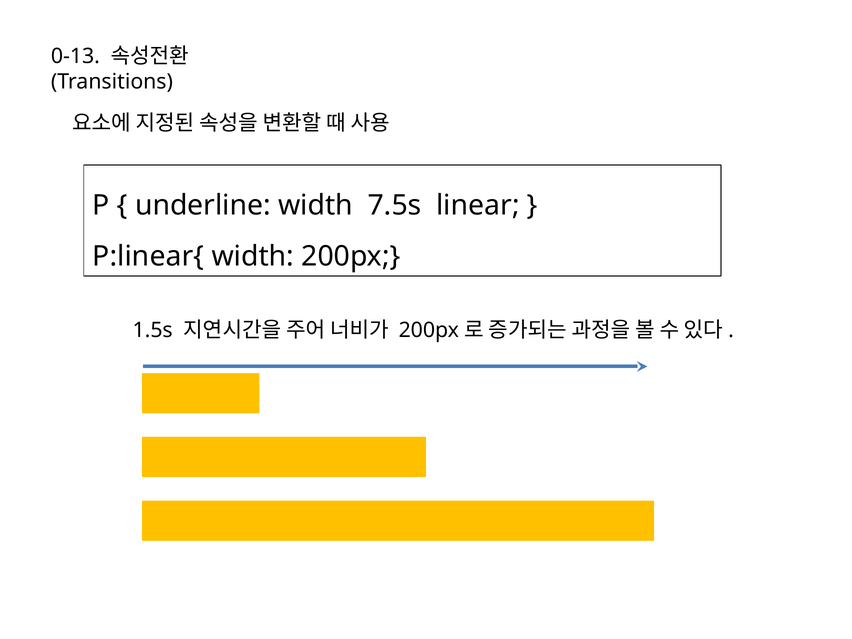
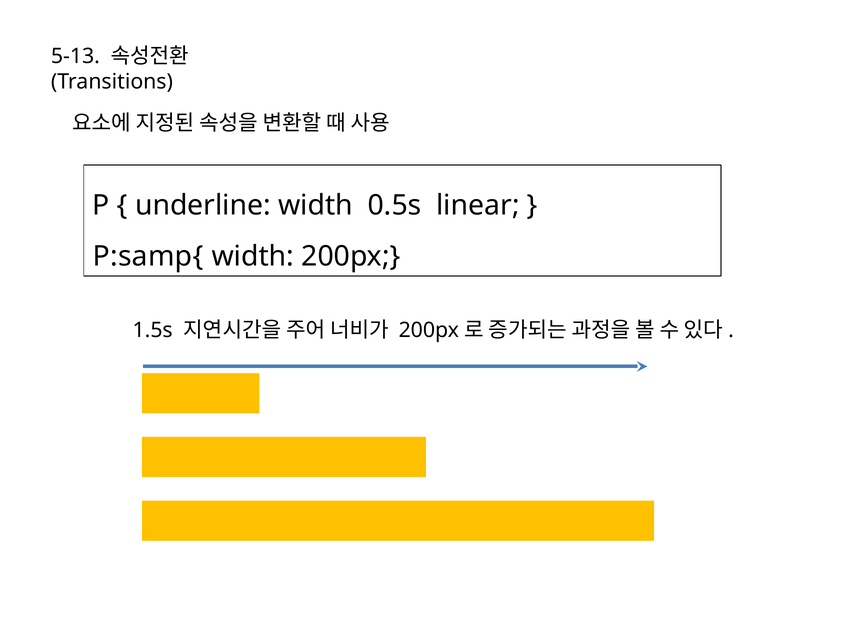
0-13: 0-13 -> 5-13 (75, 56)
7.5s: 7.5s -> 0.5s (395, 205)
P:linear{: P:linear{ -> P:samp{ (148, 257)
